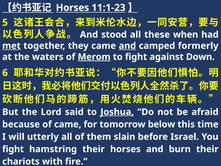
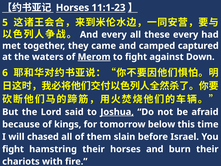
And stood: stood -> every (114, 35)
these when: when -> every (186, 35)
met underline: present -> none (11, 46)
and underline: present -> none (127, 46)
formerly: formerly -> captured (198, 46)
of came: came -> kings (68, 124)
utterly: utterly -> chased (43, 137)
